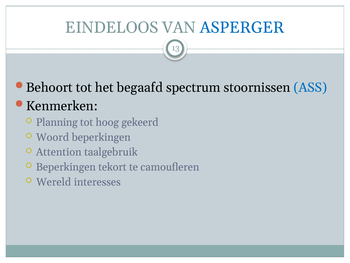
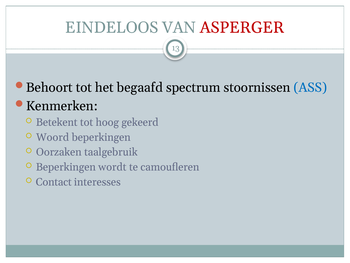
ASPERGER colour: blue -> red (242, 28)
Planning: Planning -> Betekent (57, 122)
Attention: Attention -> Oorzaken (59, 152)
tekort: tekort -> wordt (112, 167)
Wereld: Wereld -> Contact (54, 182)
